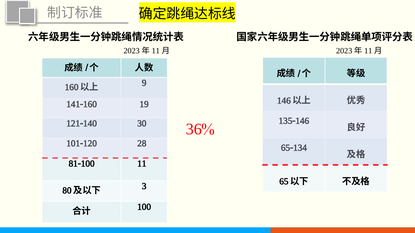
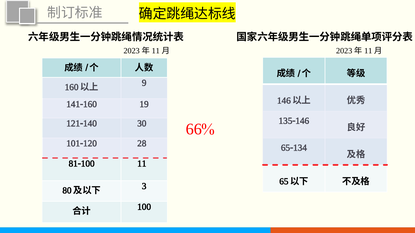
36%: 36% -> 66% (200, 130)
